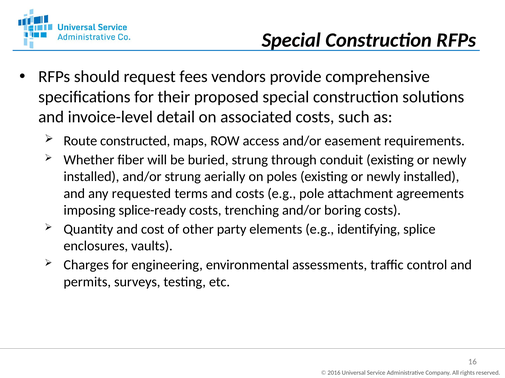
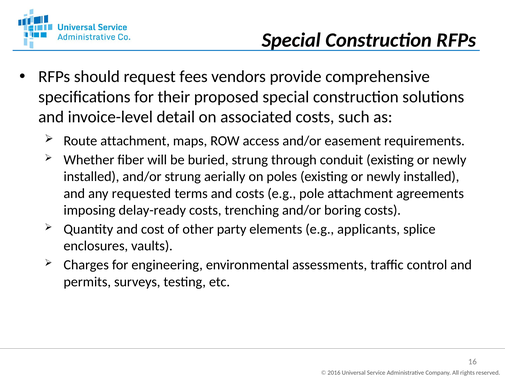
Route constructed: constructed -> attachment (135, 141)
splice-ready: splice-ready -> delay-ready (152, 211)
identifying: identifying -> applicants (369, 230)
